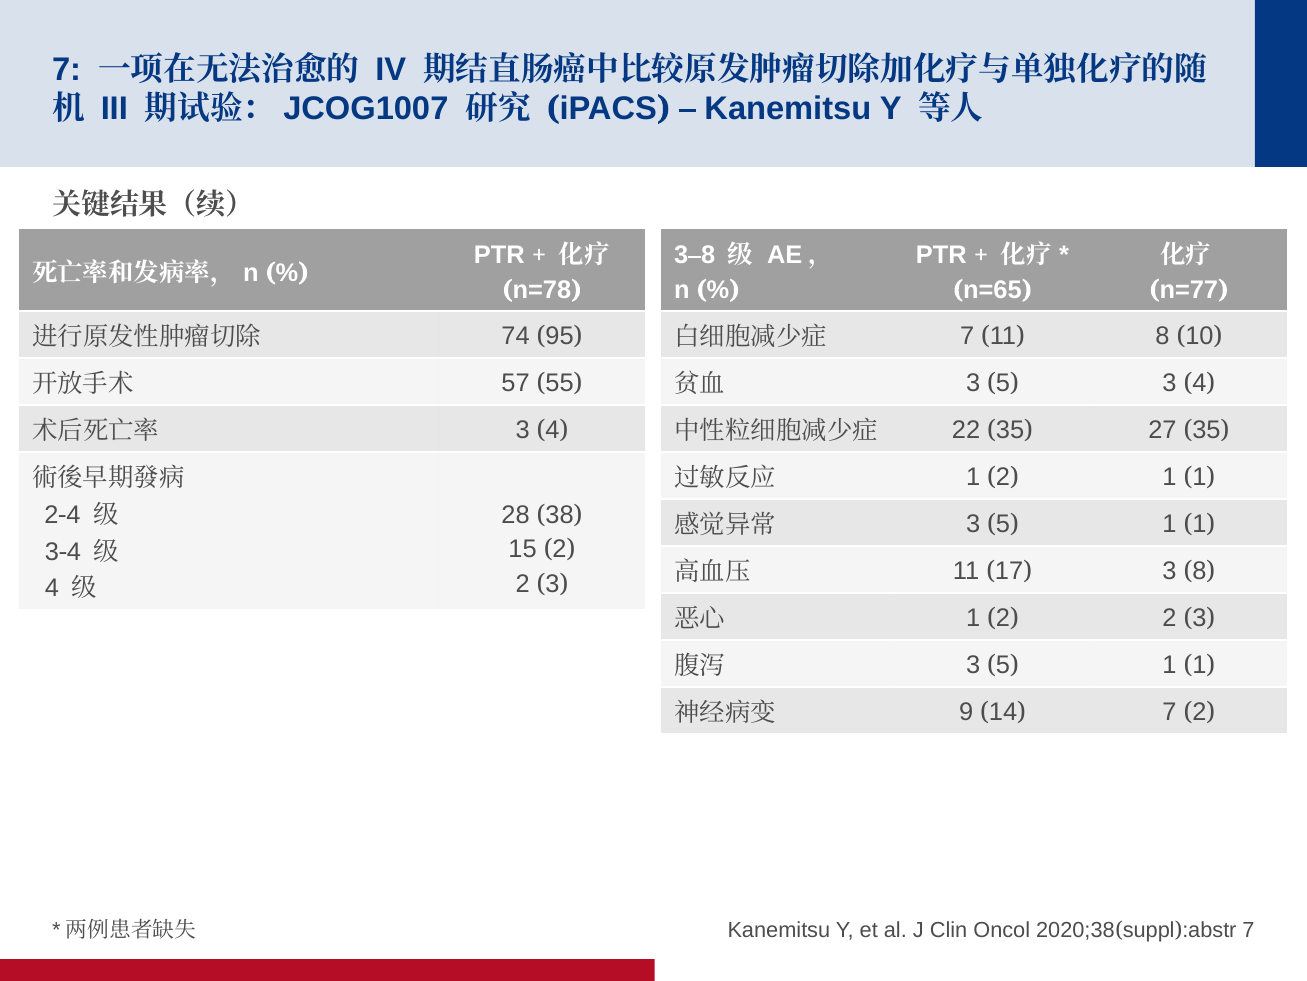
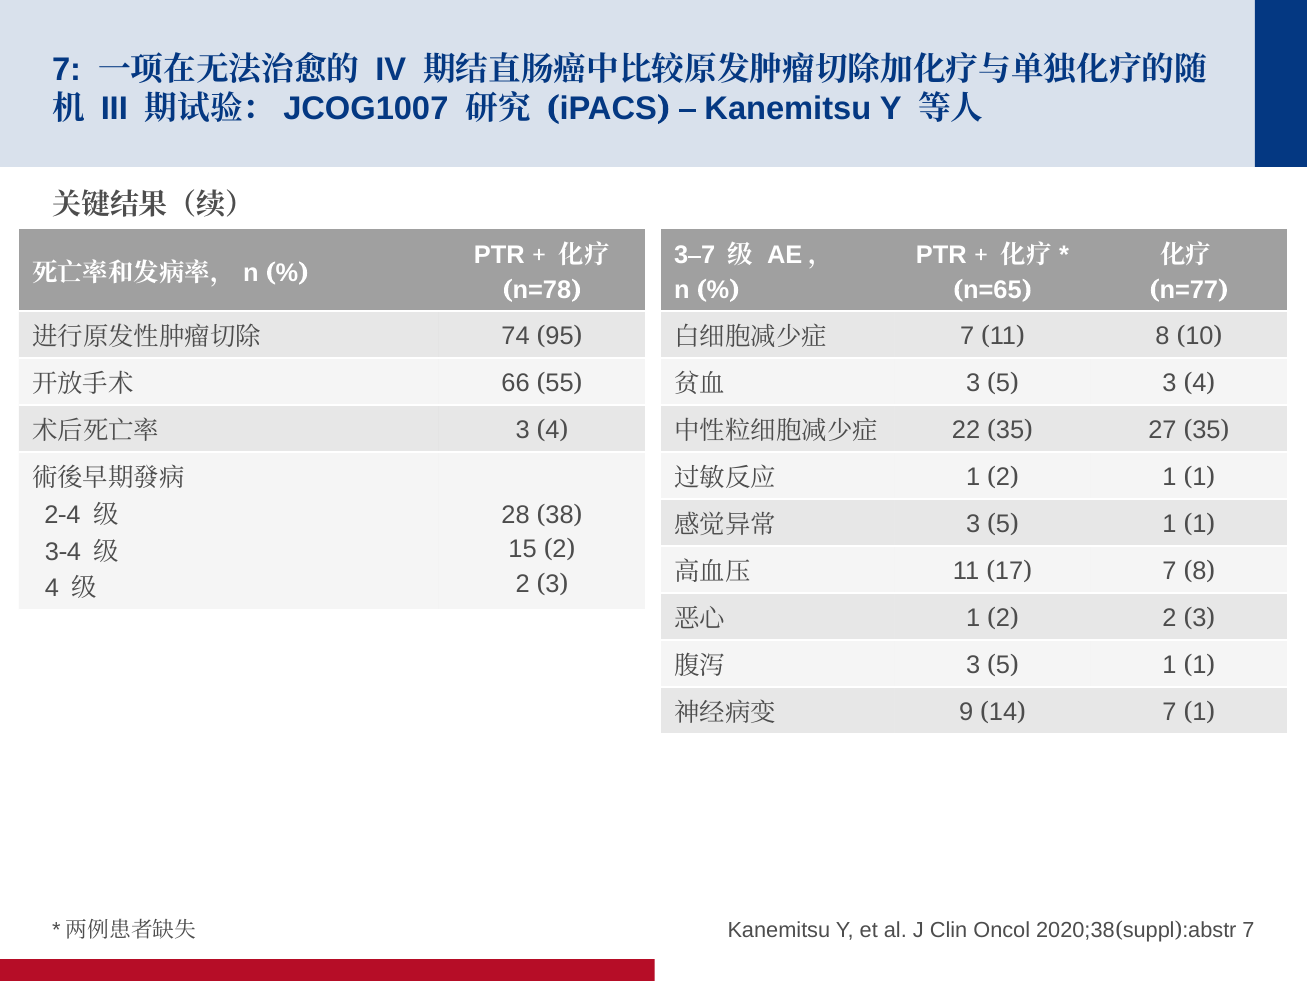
8: 8 -> 7 (708, 255)
57: 57 -> 66 (516, 383)
3: 3 -> 7 (1170, 571)
2: 2 -> 1 (1199, 712)
